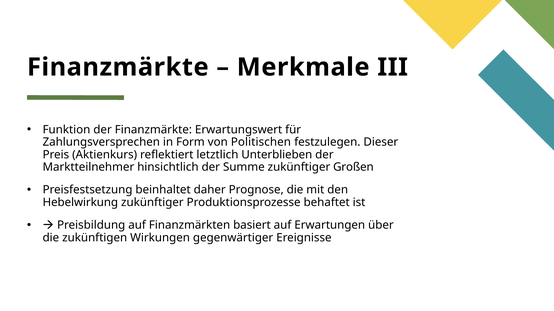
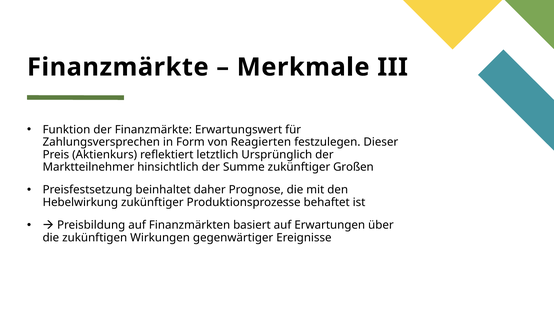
Politischen: Politischen -> Reagierten (261, 142)
Unterblieben: Unterblieben -> Ursprünglich (277, 155)
